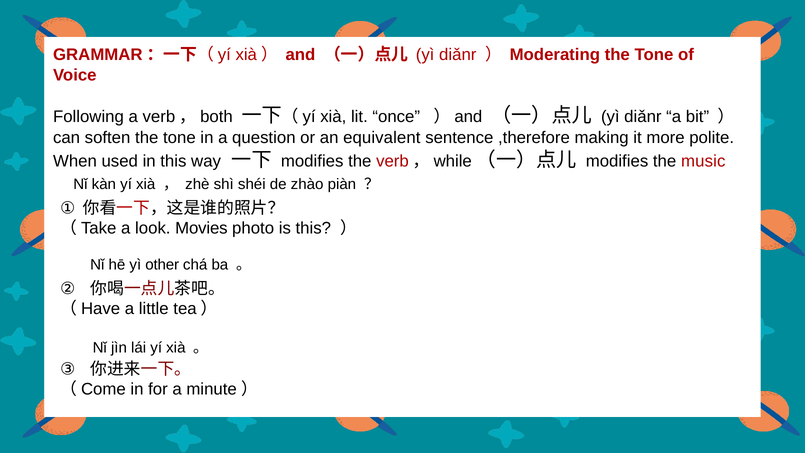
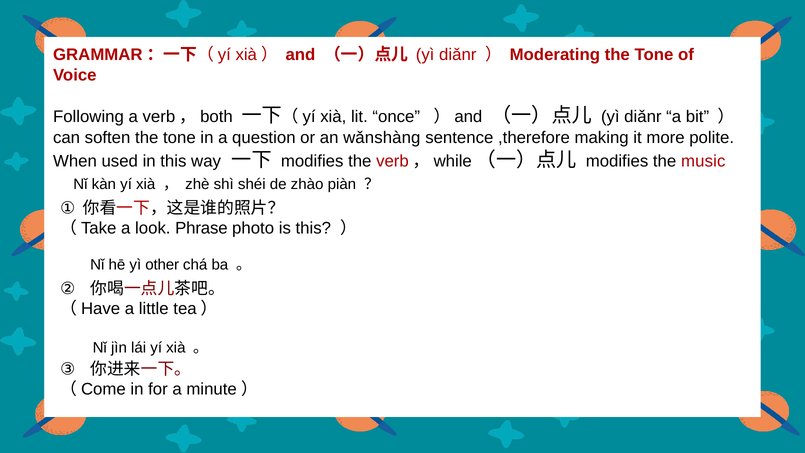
equivalent: equivalent -> wǎnshàng (382, 137)
Movies: Movies -> Phrase (201, 228)
